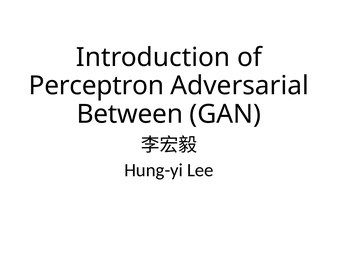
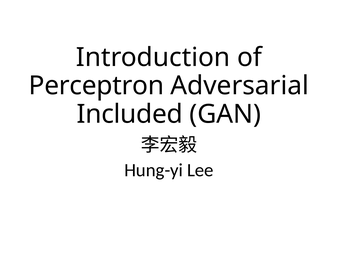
Between: Between -> Included (130, 114)
